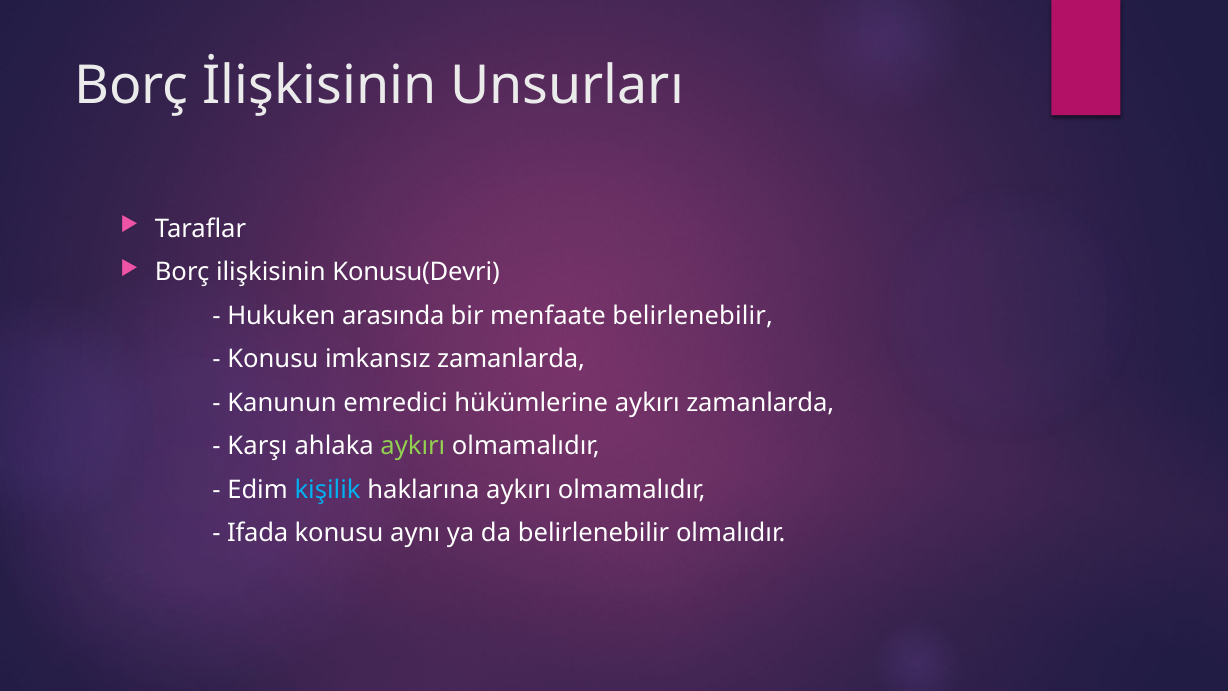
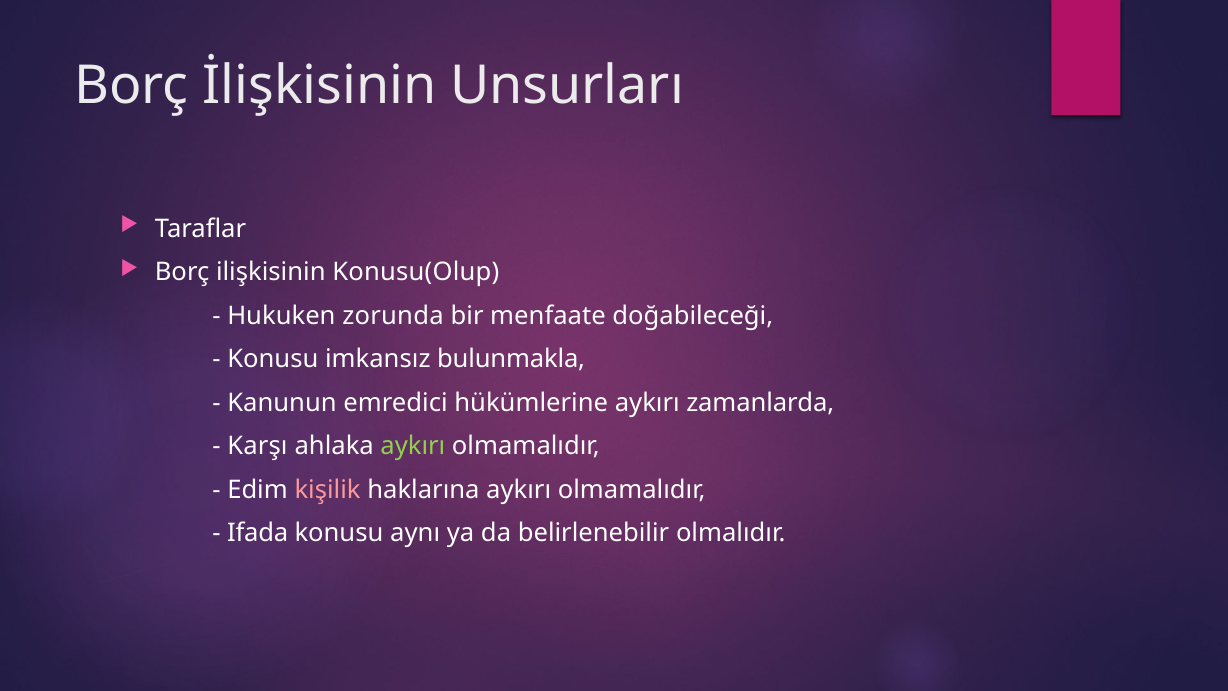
Konusu(Devri: Konusu(Devri -> Konusu(Olup (416, 272)
arasında: arasında -> zorunda (393, 316)
menfaate belirlenebilir: belirlenebilir -> doğabileceği (693, 316)
imkansız zamanlarda: zamanlarda -> bulunmakla (511, 359)
kişilik colour: light blue -> pink (328, 490)
